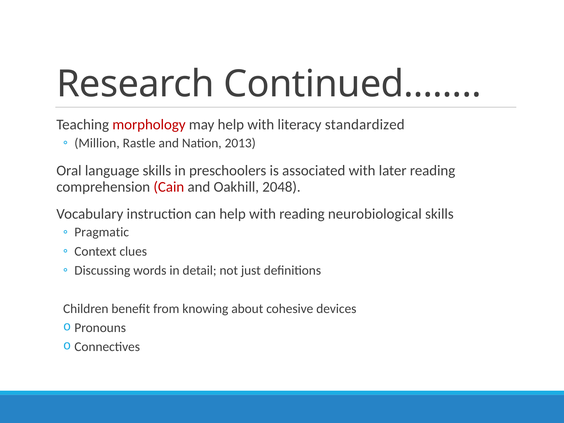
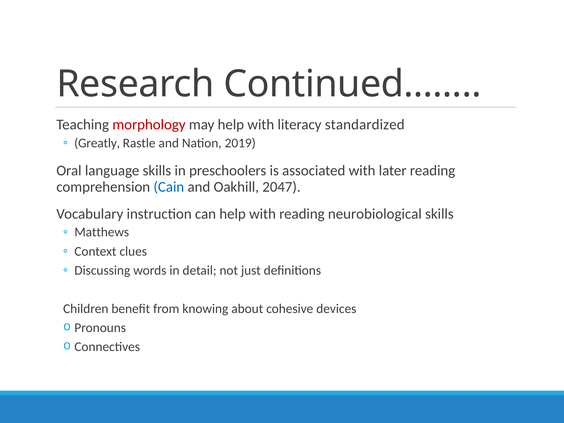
Million: Million -> Greatly (97, 143)
2013: 2013 -> 2019 (240, 143)
Cain colour: red -> blue (169, 187)
2048: 2048 -> 2047 (281, 187)
Pragmatic: Pragmatic -> Matthews (102, 232)
